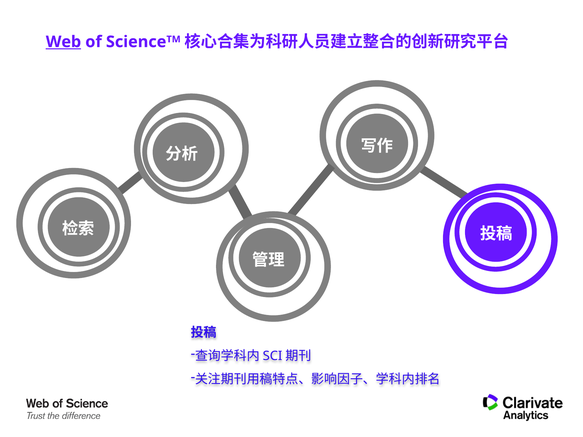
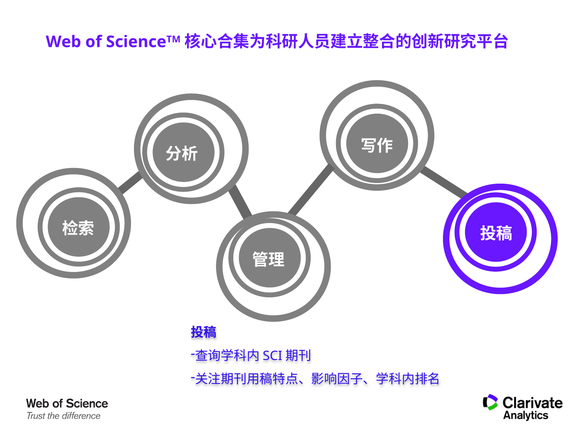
Web underline: present -> none (63, 42)
